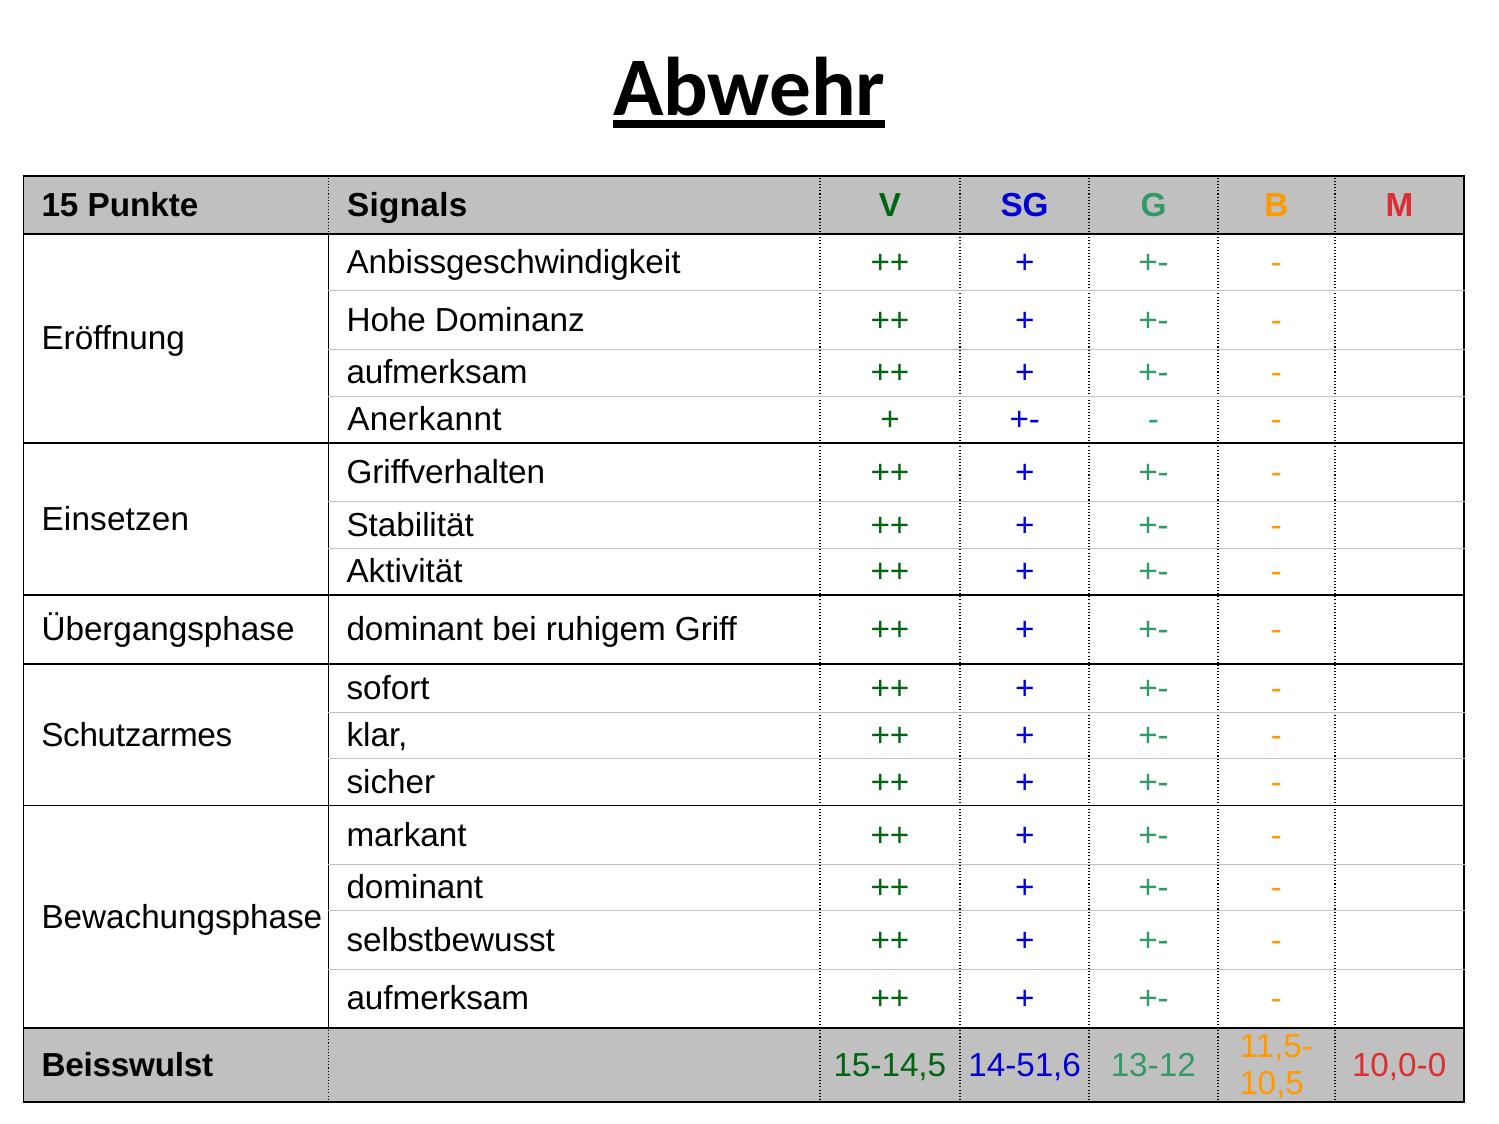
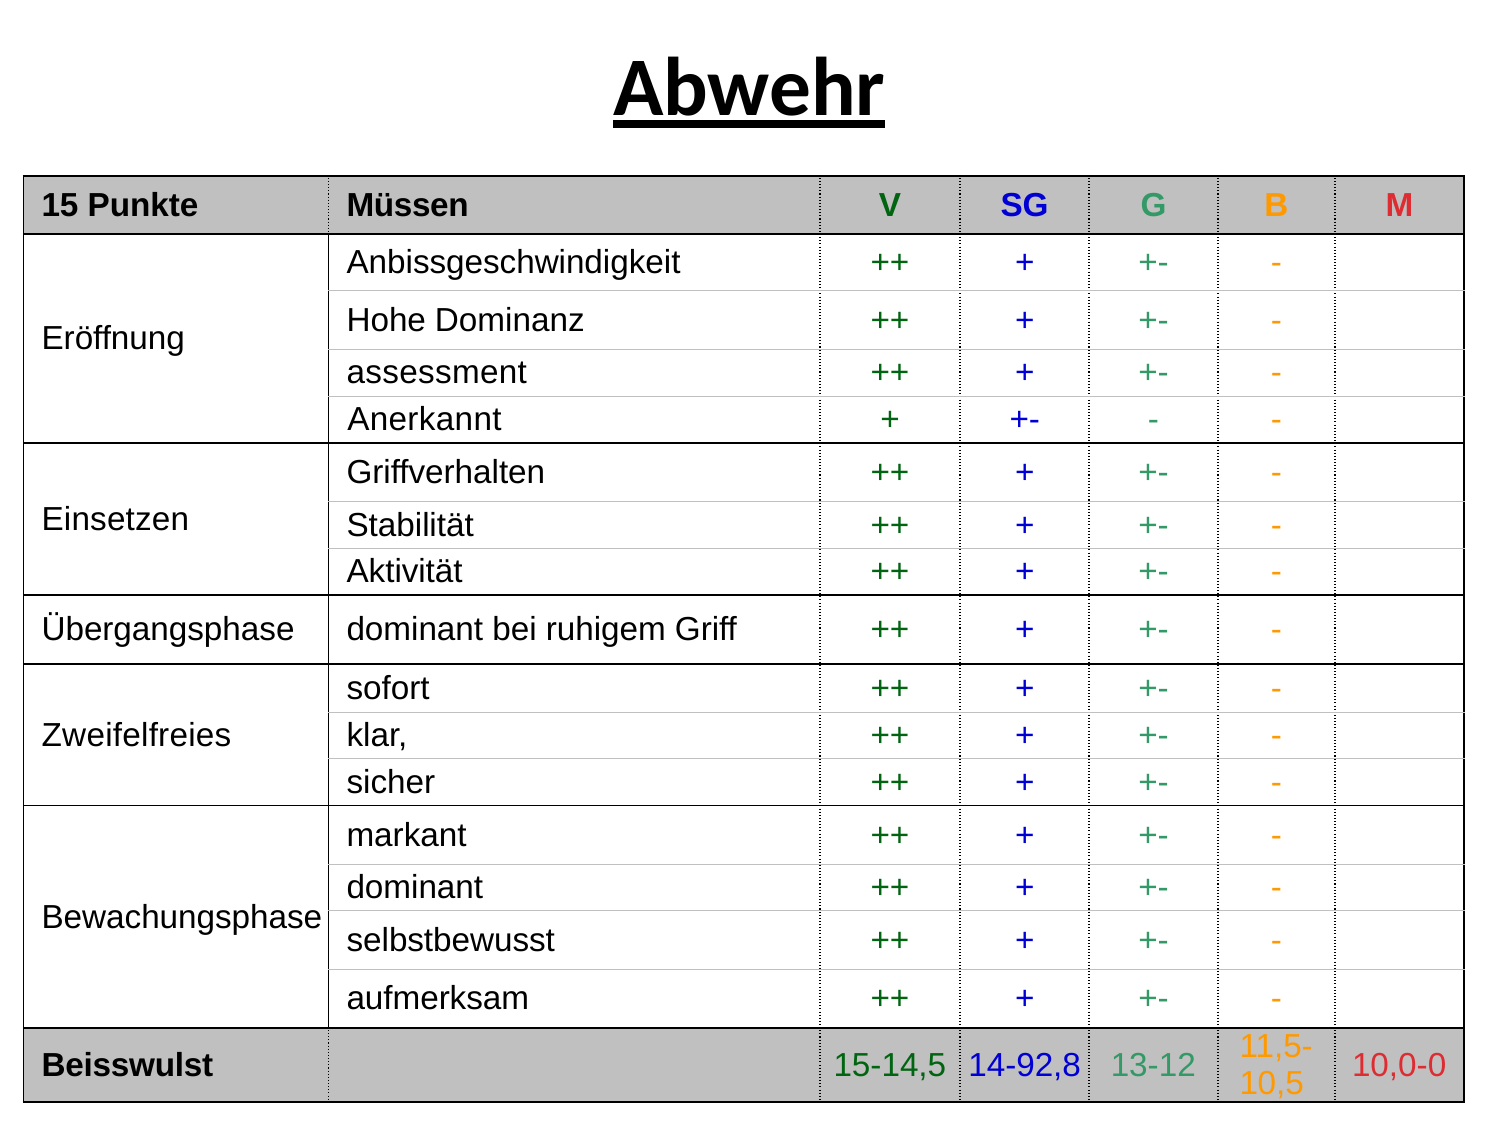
Signals: Signals -> Müssen (408, 205)
aufmerksam: aufmerksam -> assessment (437, 373)
Schutzarmes: Schutzarmes -> Zweifelfreies (137, 735)
14-51,6: 14-51,6 -> 14-92,8 (1025, 1066)
